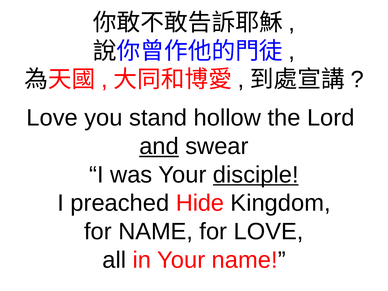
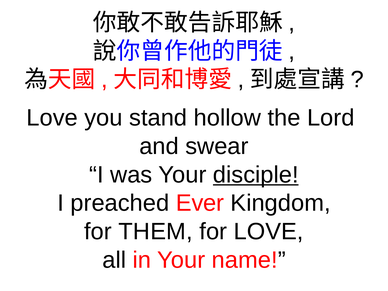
and underline: present -> none (159, 146)
Hide: Hide -> Ever (200, 203)
for NAME: NAME -> THEM (156, 232)
